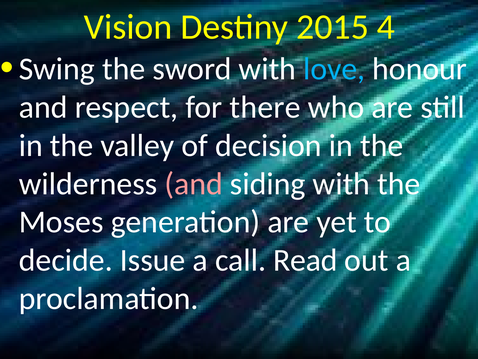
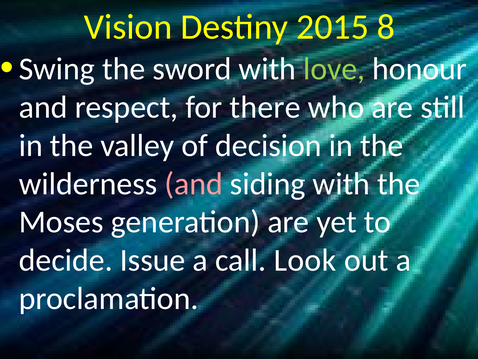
4: 4 -> 8 (386, 27)
love colour: light blue -> light green (334, 69)
Read: Read -> Look (305, 260)
